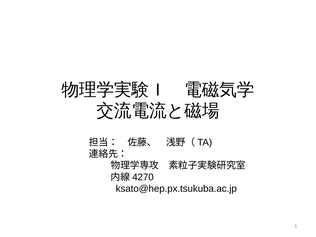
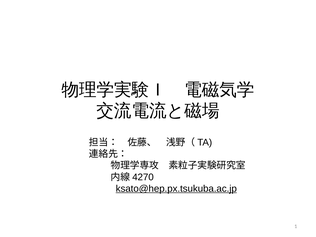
ksato@hep.px.tsukuba.ac.jp underline: none -> present (176, 189)
